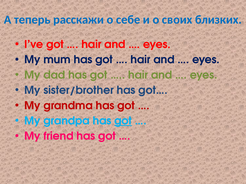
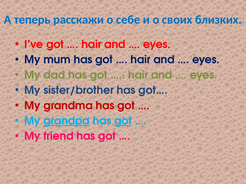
grandpa underline: none -> present (67, 121)
